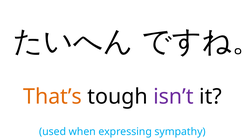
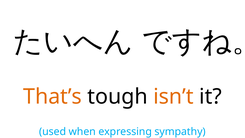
isn’t colour: purple -> orange (173, 97)
